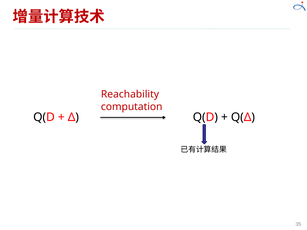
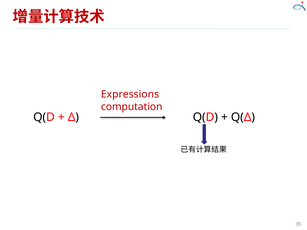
Reachability: Reachability -> Expressions (130, 94)
